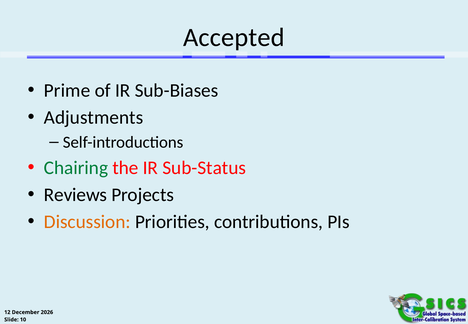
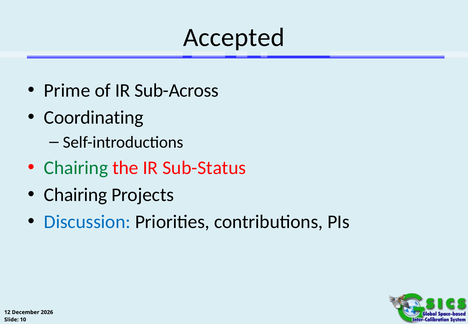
Sub-Biases: Sub-Biases -> Sub-Across (177, 91)
Adjustments: Adjustments -> Coordinating (94, 118)
Reviews: Reviews -> Chairing (76, 195)
Discussion colour: orange -> blue (87, 222)
